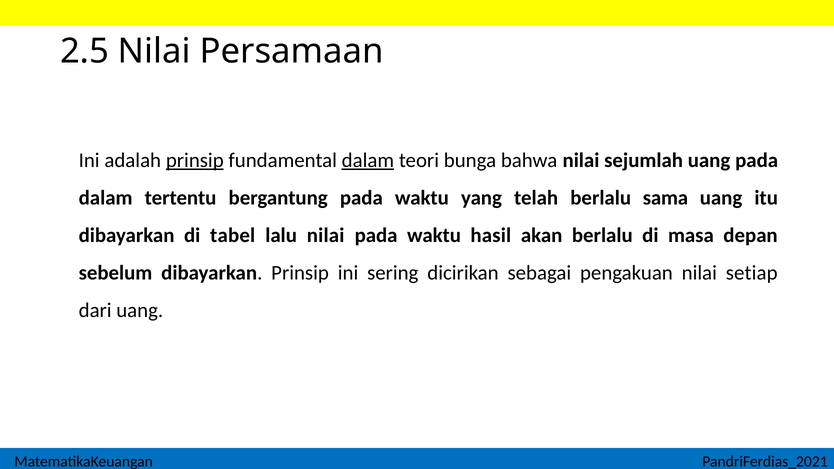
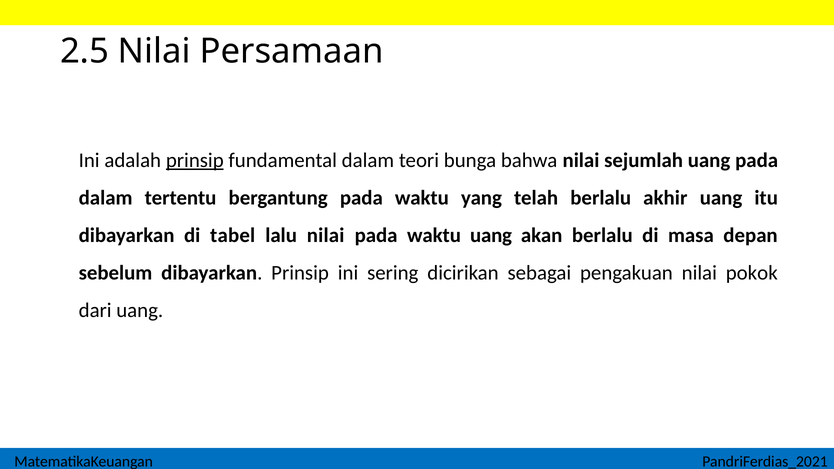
dalam underline: present -> none (368, 160)
sama: sama -> akhir (665, 198)
waktu hasil: hasil -> uang (491, 235)
setiap: setiap -> pokok (752, 273)
